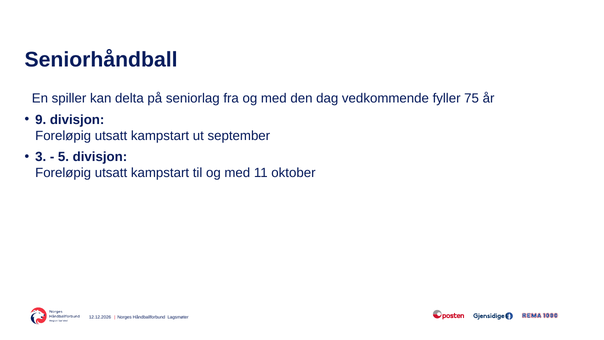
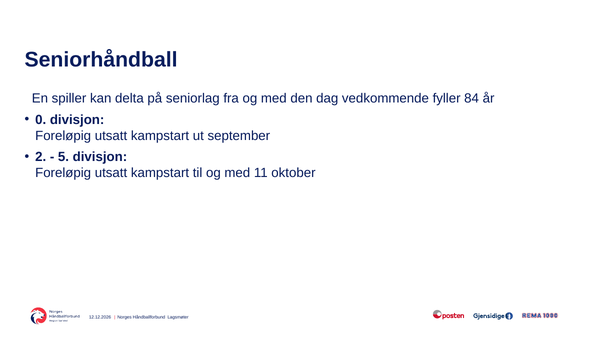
75: 75 -> 84 (472, 98)
9: 9 -> 0 (41, 120)
3: 3 -> 2 (41, 157)
